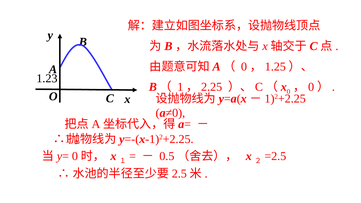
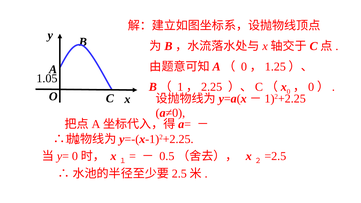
1.23: 1.23 -> 1.05 (47, 79)
